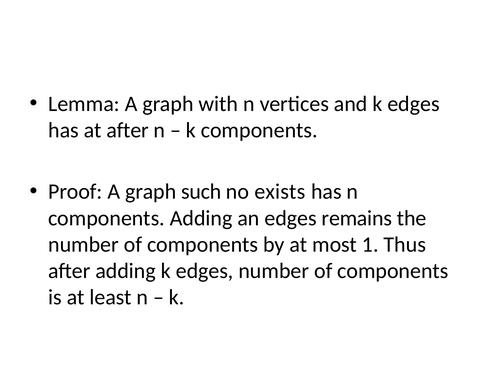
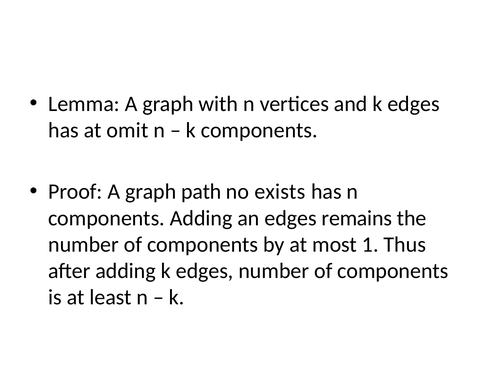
at after: after -> omit (127, 130)
such: such -> path (201, 191)
